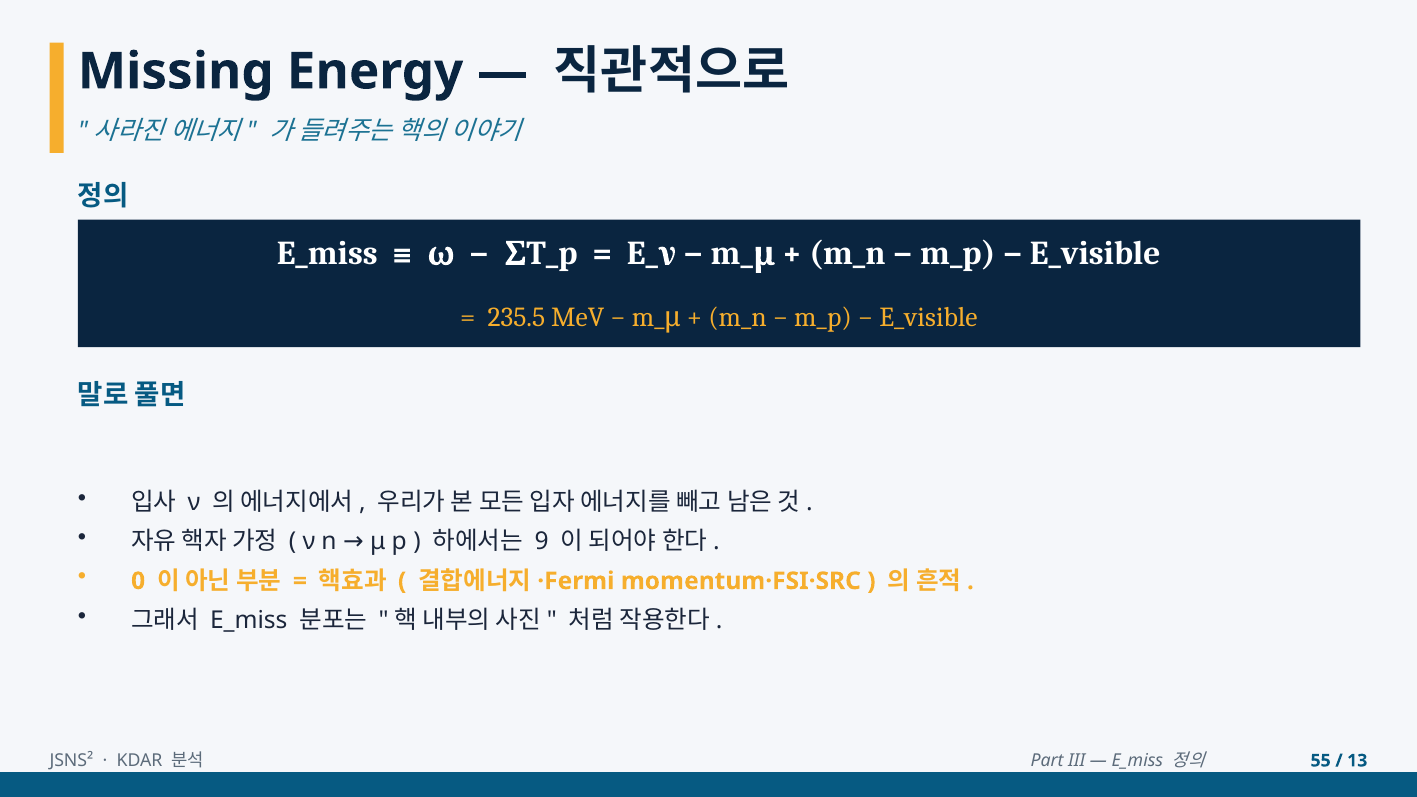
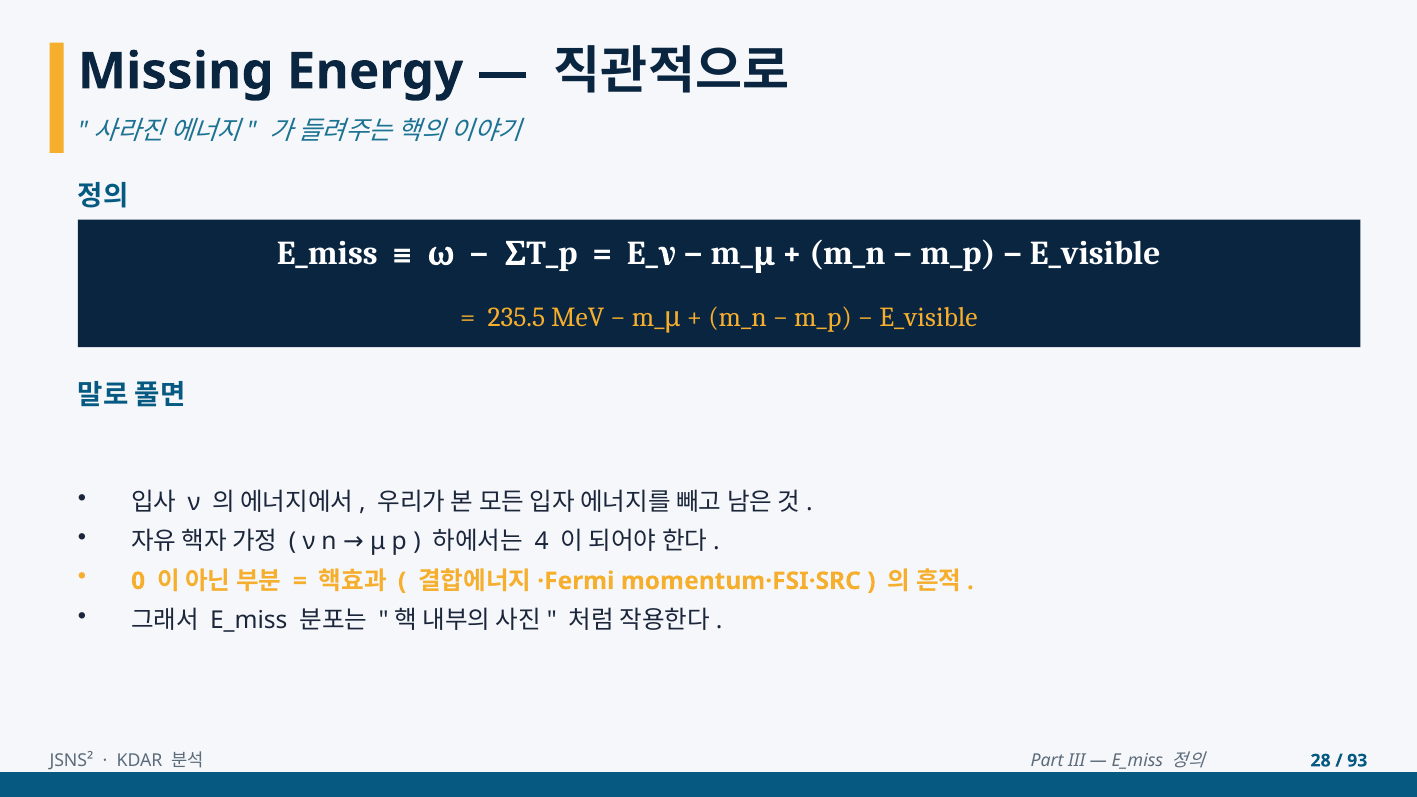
9: 9 -> 4 (542, 542)
55: 55 -> 28 (1321, 761)
13: 13 -> 93 (1357, 761)
